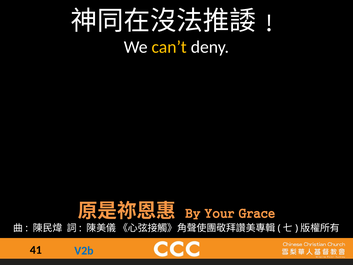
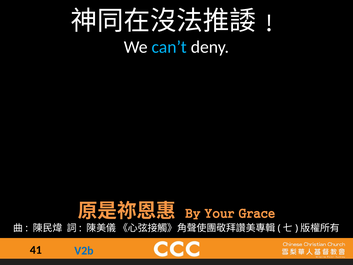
can’t colour: yellow -> light blue (169, 47)
